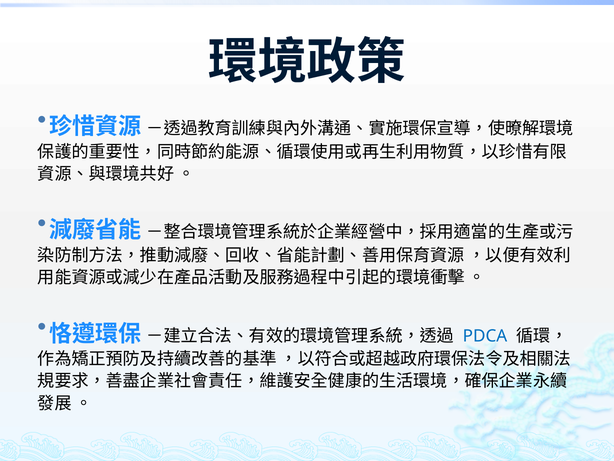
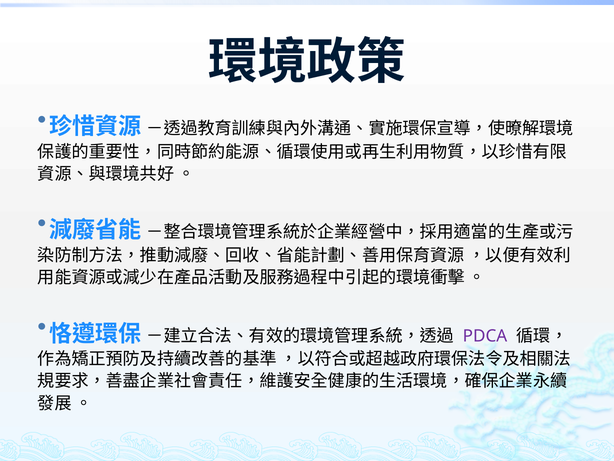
PDCA colour: blue -> purple (485, 336)
